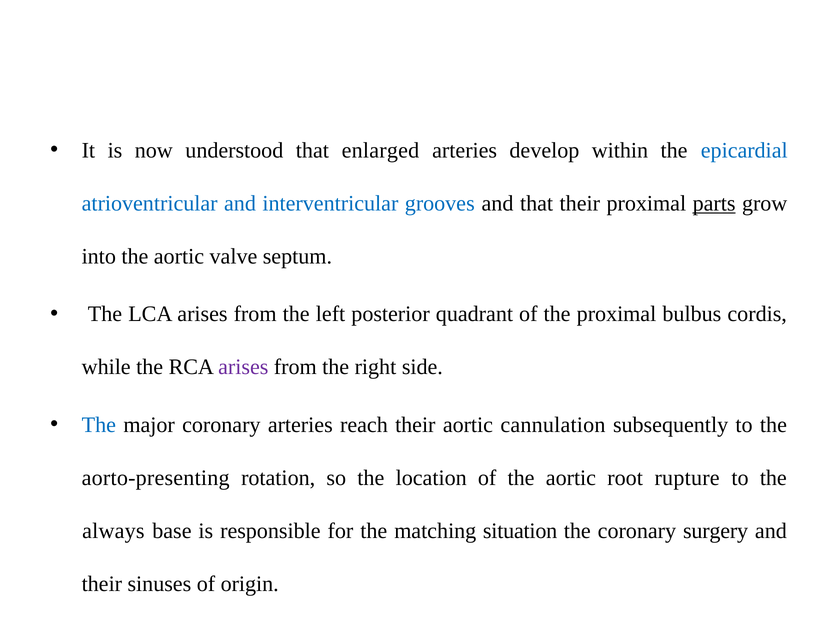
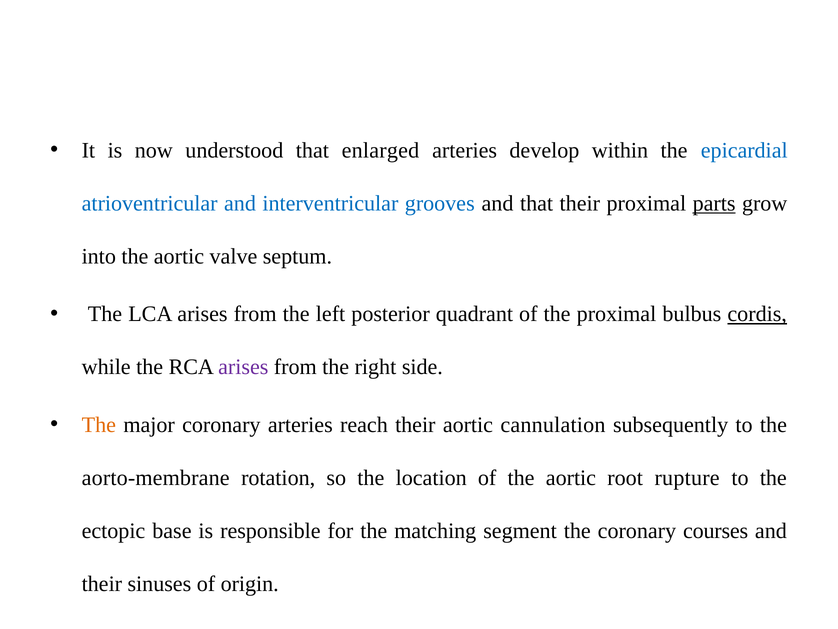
cordis underline: none -> present (757, 314)
The colour: blue -> orange (99, 424)
aorto-presenting: aorto-presenting -> aorto-membrane (156, 477)
always: always -> ectopic (113, 530)
situation: situation -> segment (520, 530)
surgery: surgery -> courses (716, 530)
